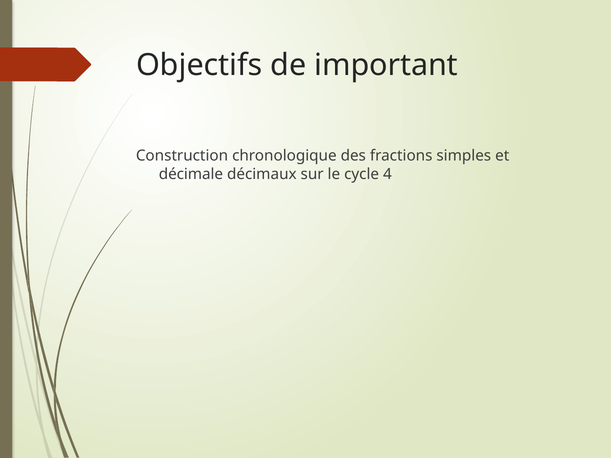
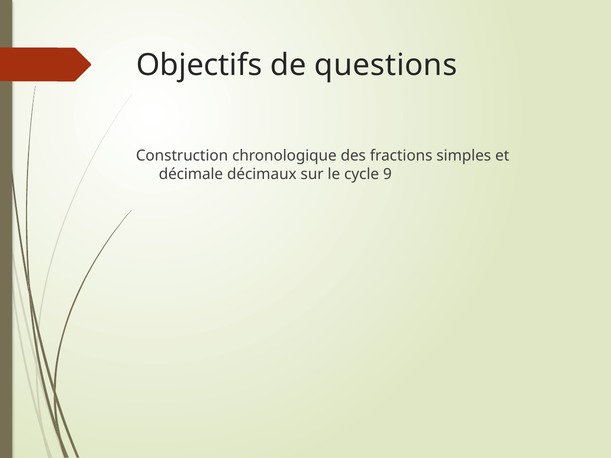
important: important -> questions (386, 65)
4: 4 -> 9 (387, 174)
